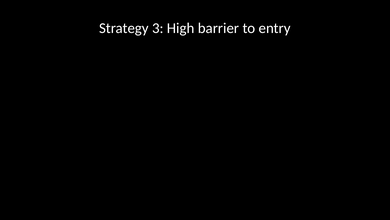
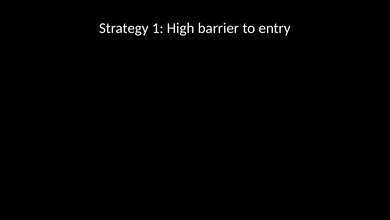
3: 3 -> 1 (158, 28)
